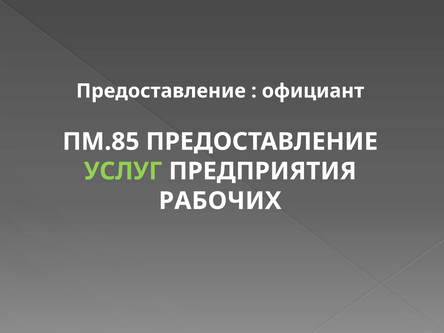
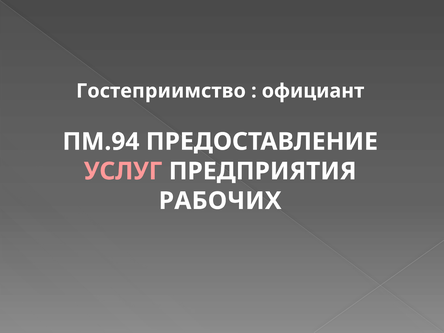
Предоставление: Предоставление -> Гостеприимство (161, 91)
ПМ.85: ПМ.85 -> ПМ.94 (101, 142)
УСЛУГ colour: light green -> pink (123, 171)
